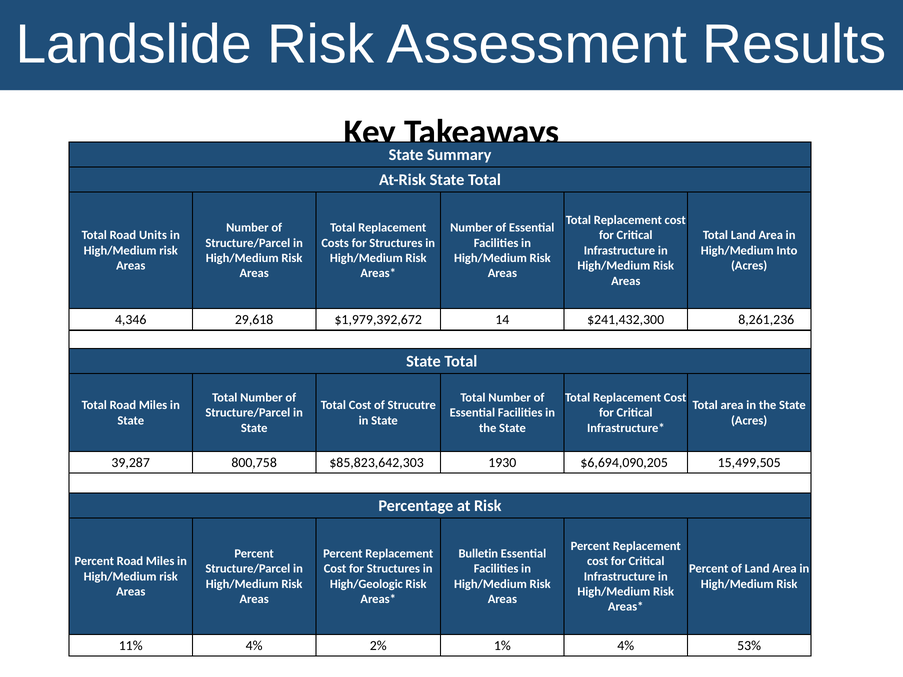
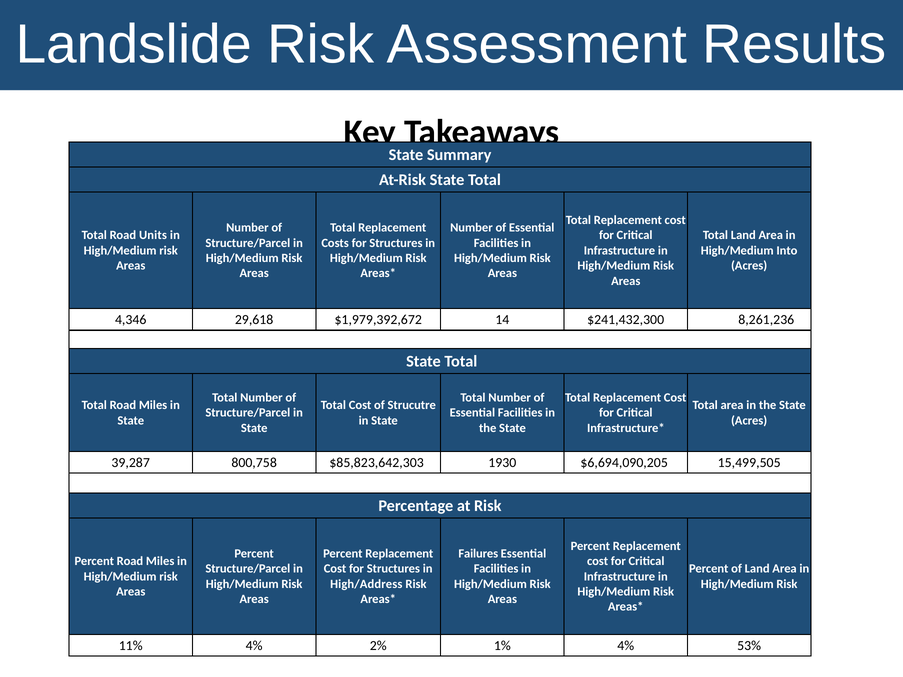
Bulletin: Bulletin -> Failures (478, 554)
High/Geologic: High/Geologic -> High/Address (366, 584)
